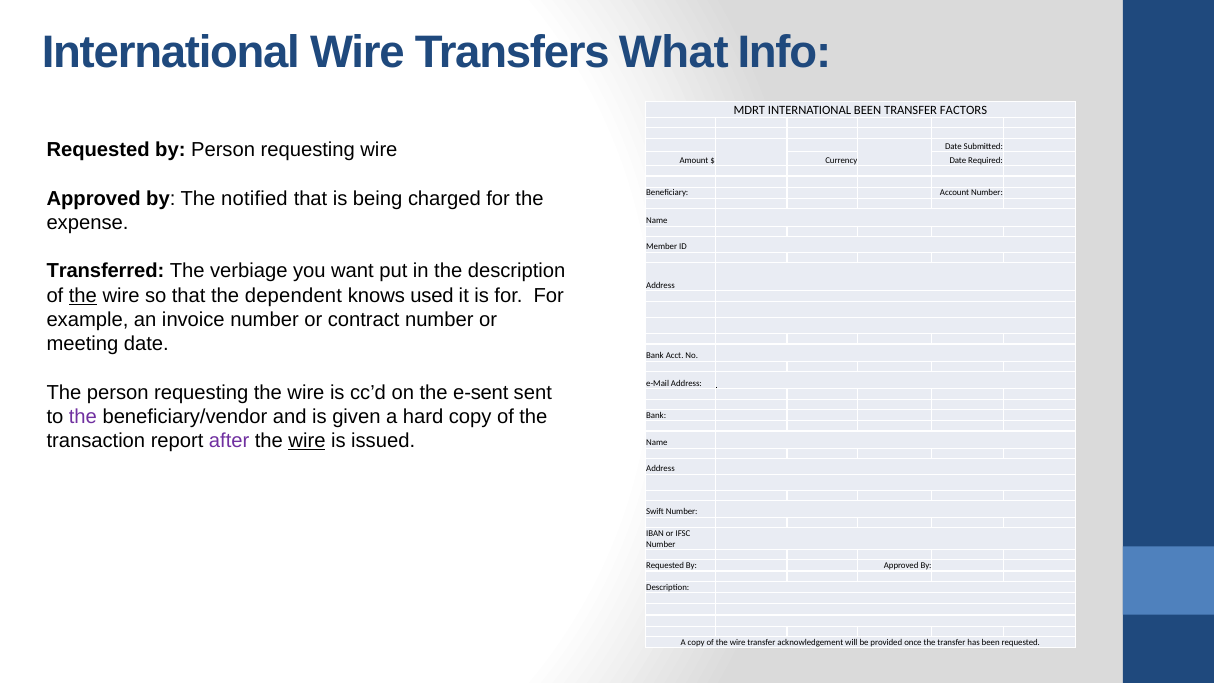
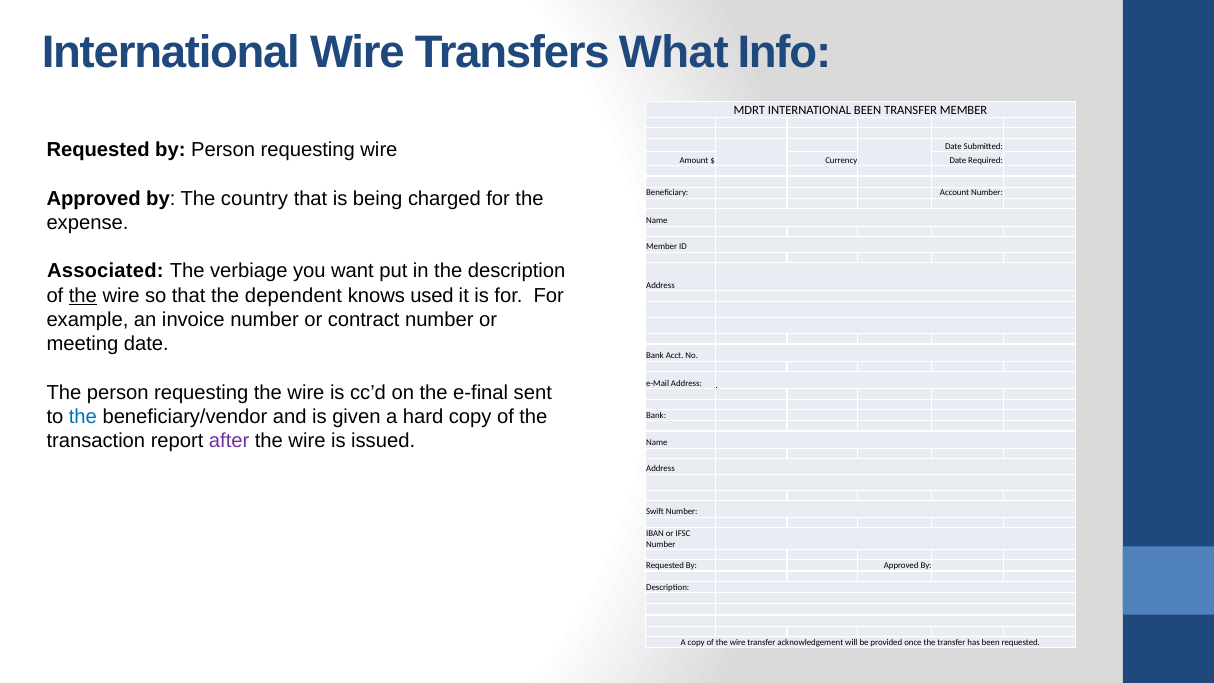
TRANSFER FACTORS: FACTORS -> MEMBER (964, 110)
notified: notified -> country (254, 198)
Transferred: Transferred -> Associated (105, 271)
e-sent: e-sent -> e-final (481, 393)
the colour: purple -> blue (83, 417)
wire underline: present -> none (307, 441)
